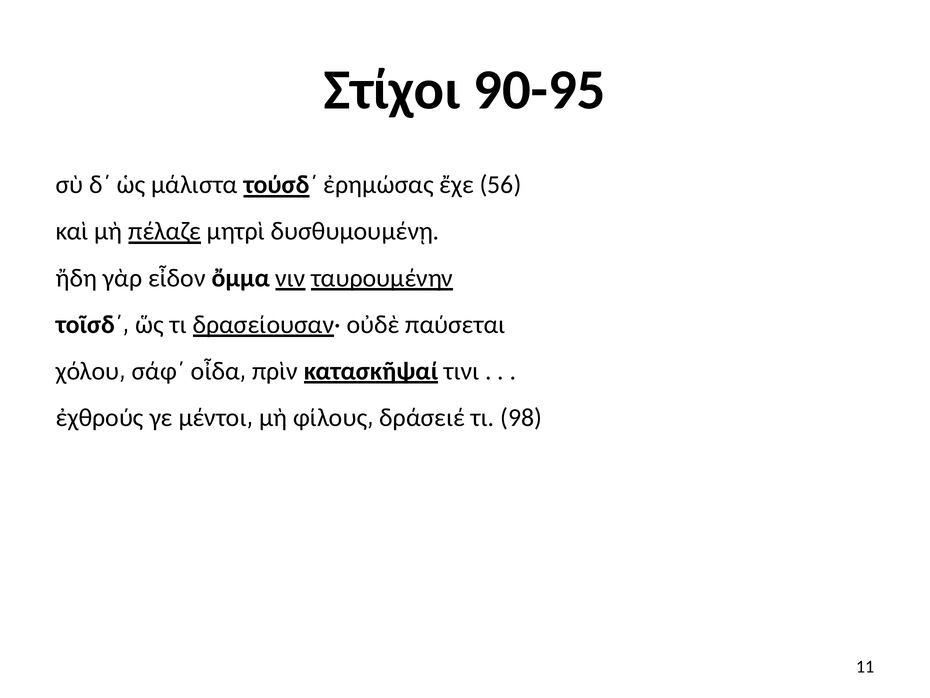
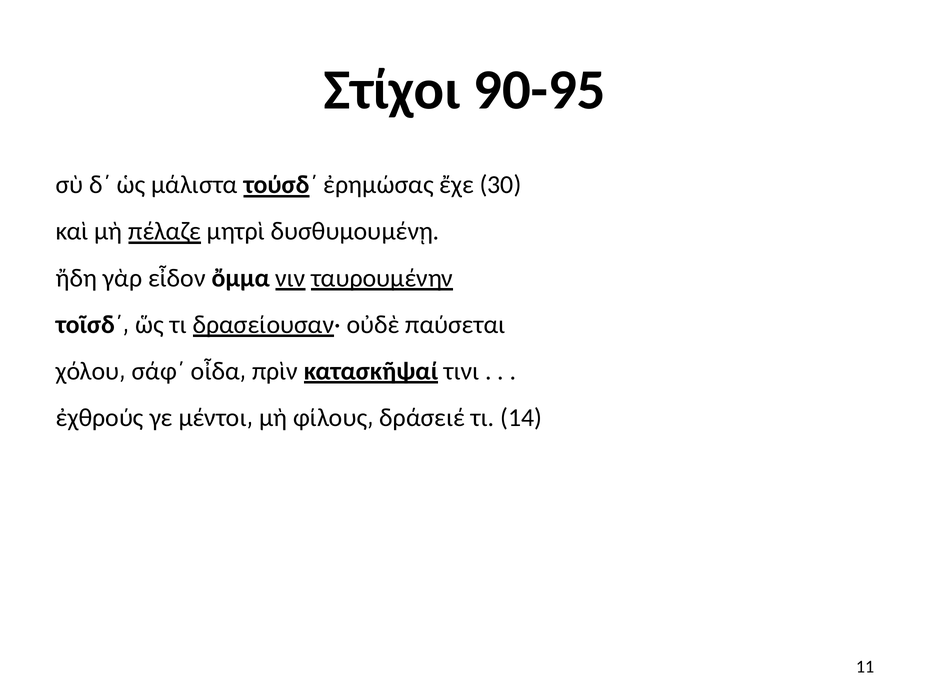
56: 56 -> 30 (500, 185)
98: 98 -> 14 (521, 417)
